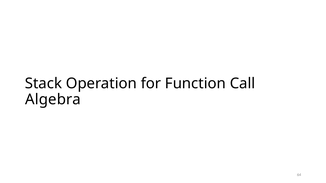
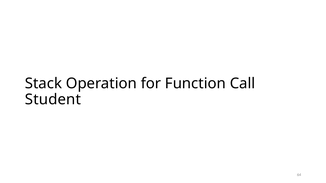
Algebra: Algebra -> Student (53, 100)
